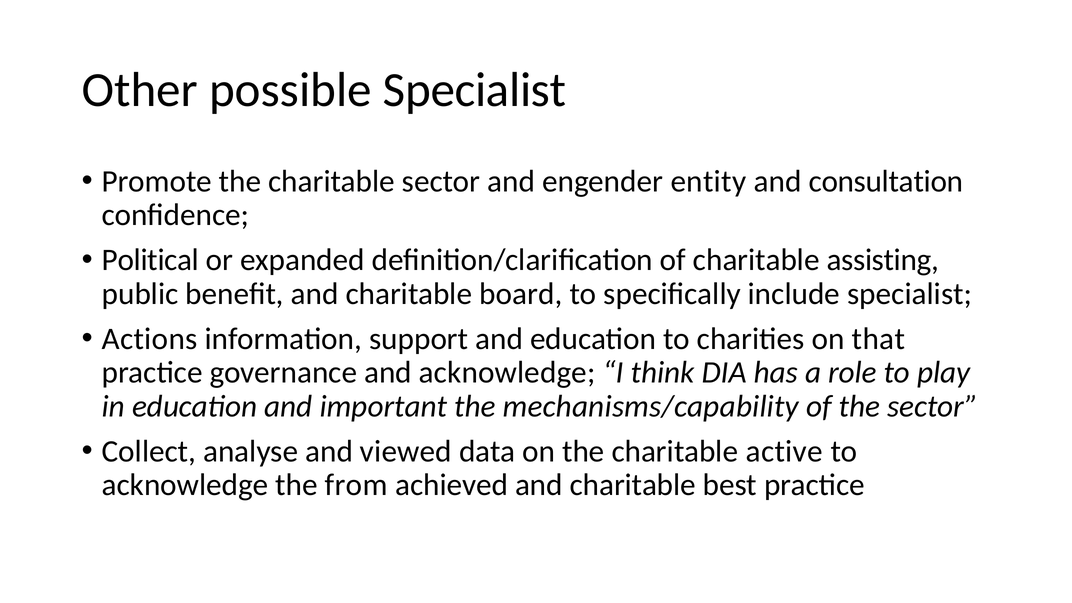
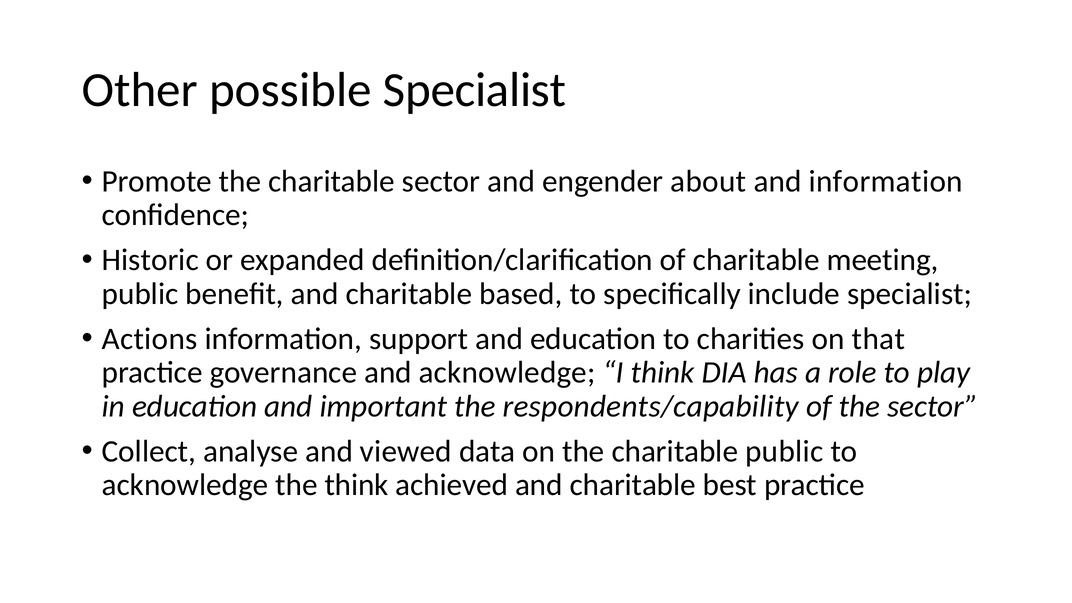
entity: entity -> about (708, 181)
and consultation: consultation -> information (886, 181)
Political: Political -> Historic (150, 260)
assisting: assisting -> meeting (883, 260)
board: board -> based (521, 294)
mechanisms/capability: mechanisms/capability -> respondents/capability (651, 406)
charitable active: active -> public (784, 451)
the from: from -> think (357, 485)
